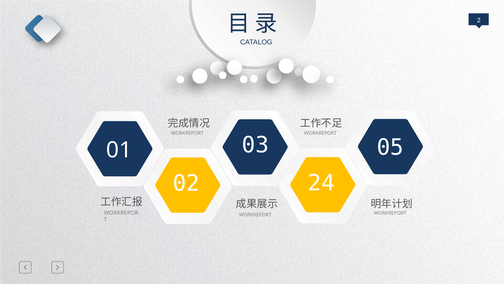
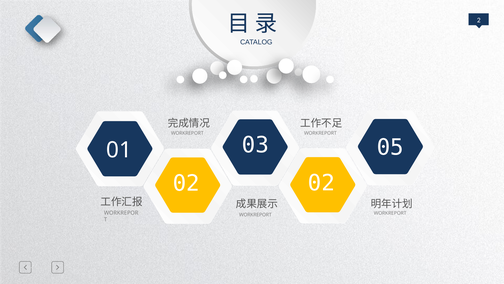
02 24: 24 -> 02 (321, 183)
